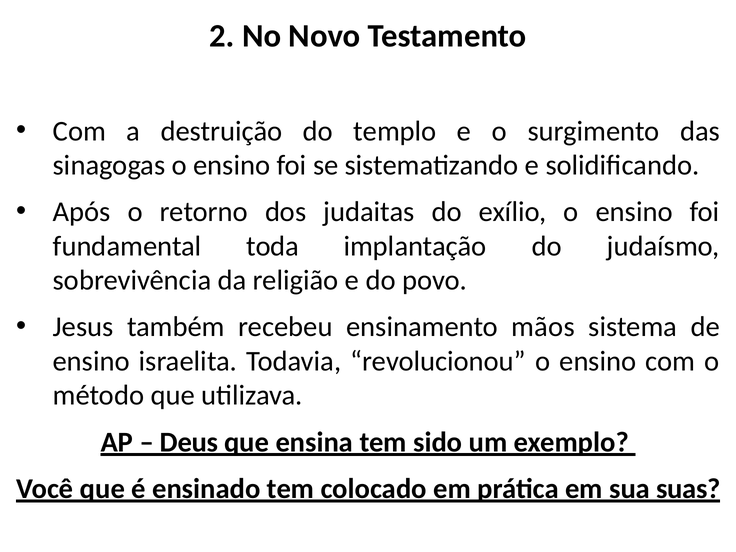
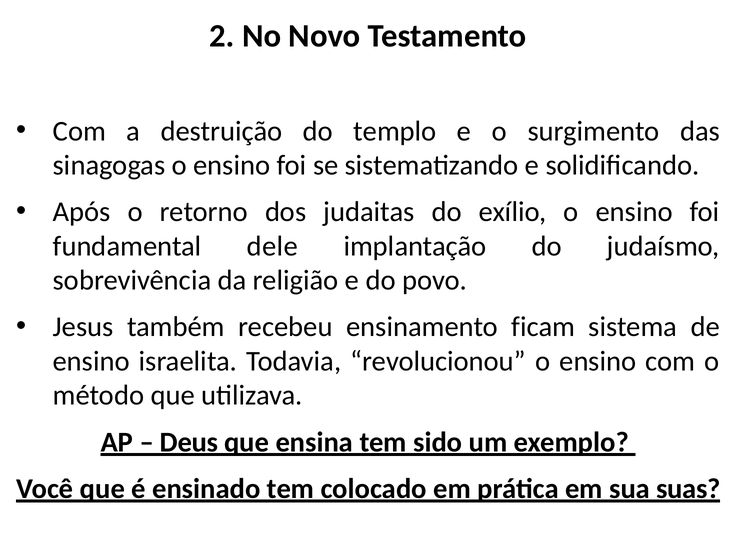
toda: toda -> dele (272, 246)
mãos: mãos -> ficam (543, 327)
